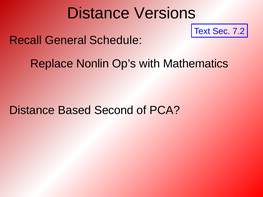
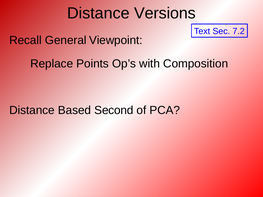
Schedule: Schedule -> Viewpoint (116, 40)
Nonlin: Nonlin -> Points (93, 64)
Mathematics: Mathematics -> Composition (196, 64)
